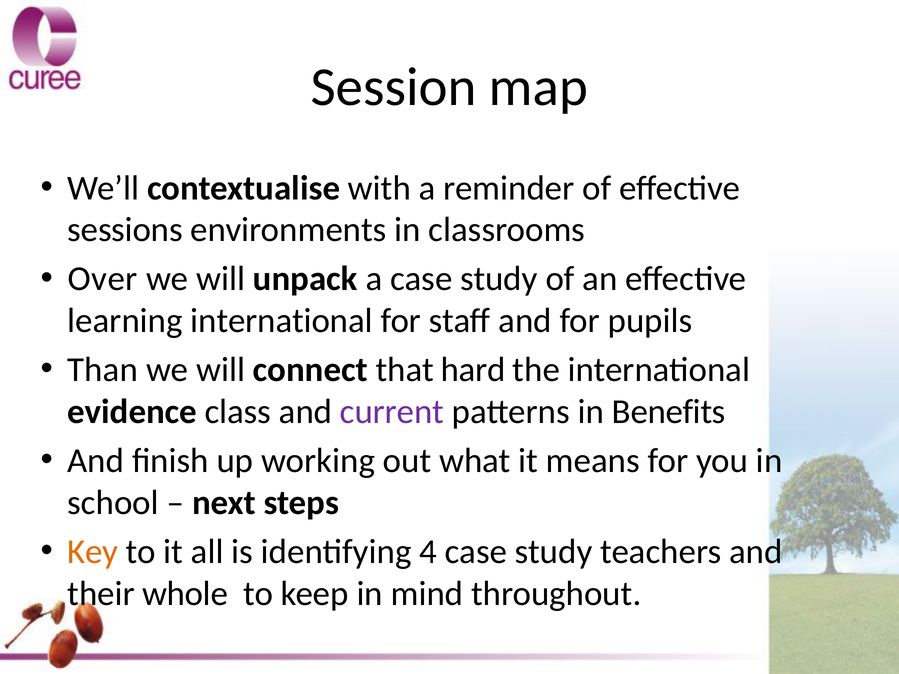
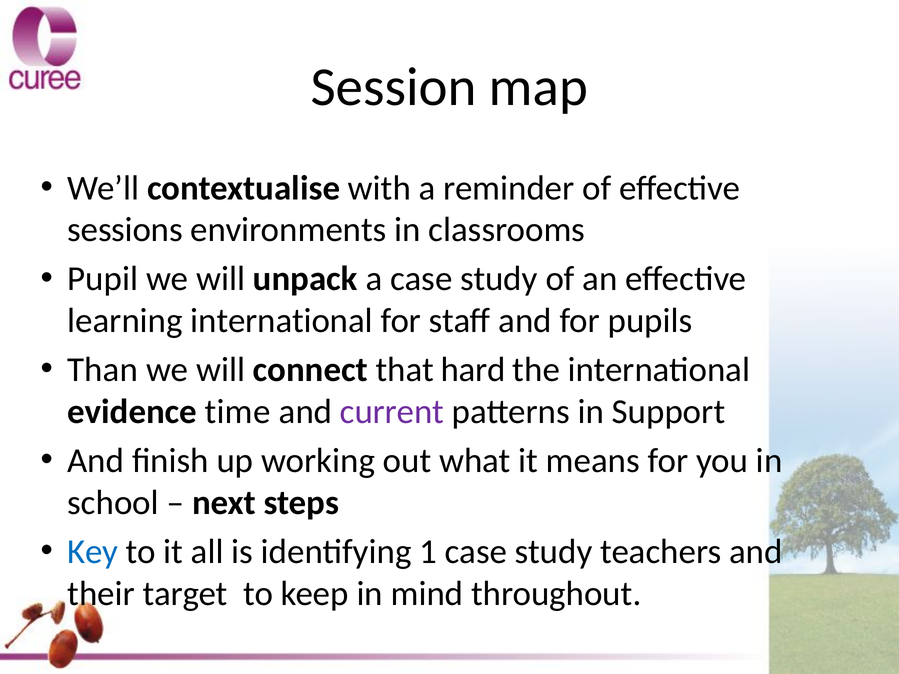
Over: Over -> Pupil (103, 279)
class: class -> time (238, 412)
Benefits: Benefits -> Support (669, 412)
Key colour: orange -> blue (93, 552)
4: 4 -> 1 (428, 552)
whole: whole -> target (185, 594)
